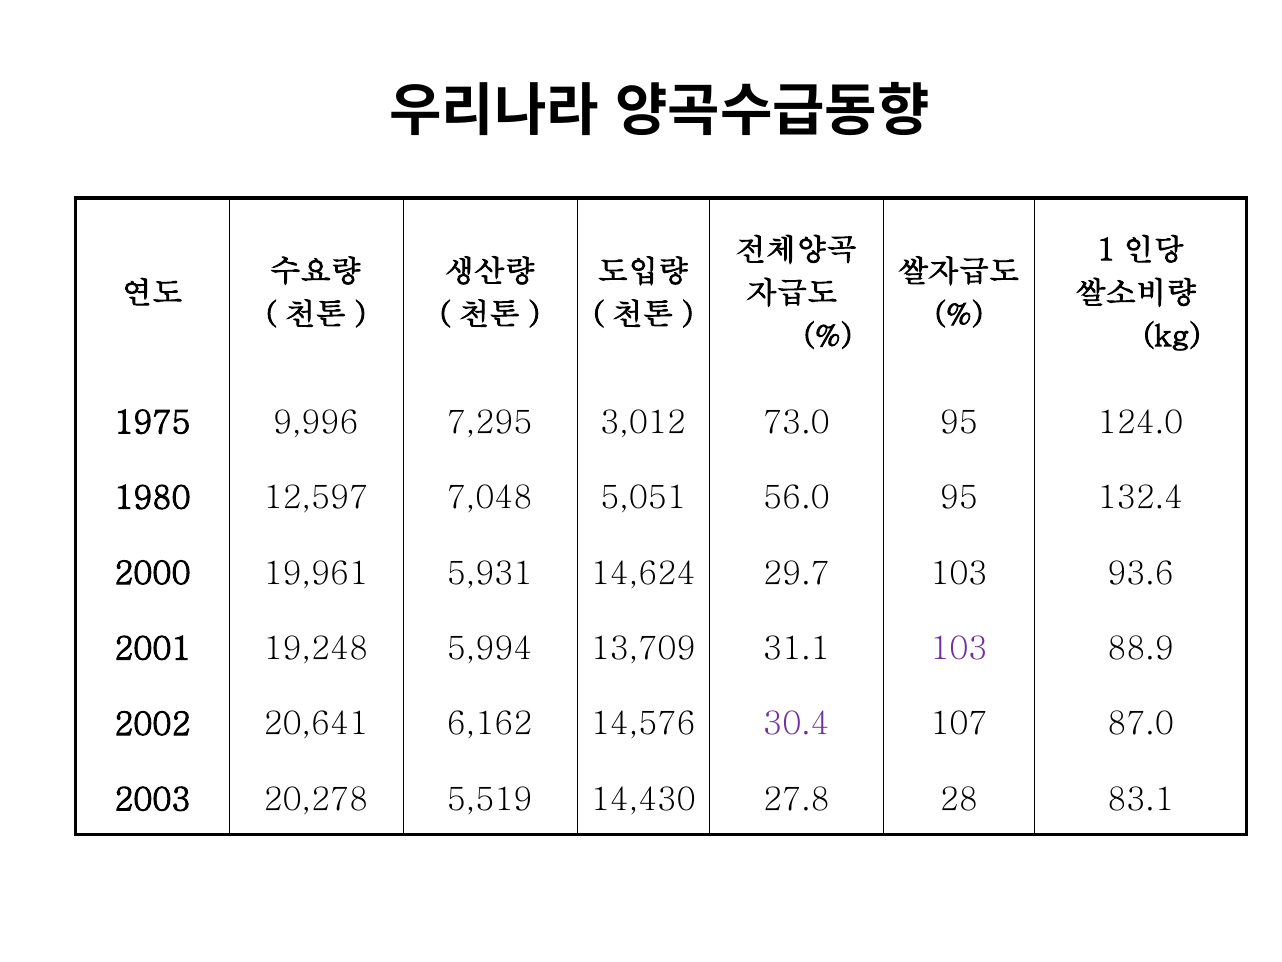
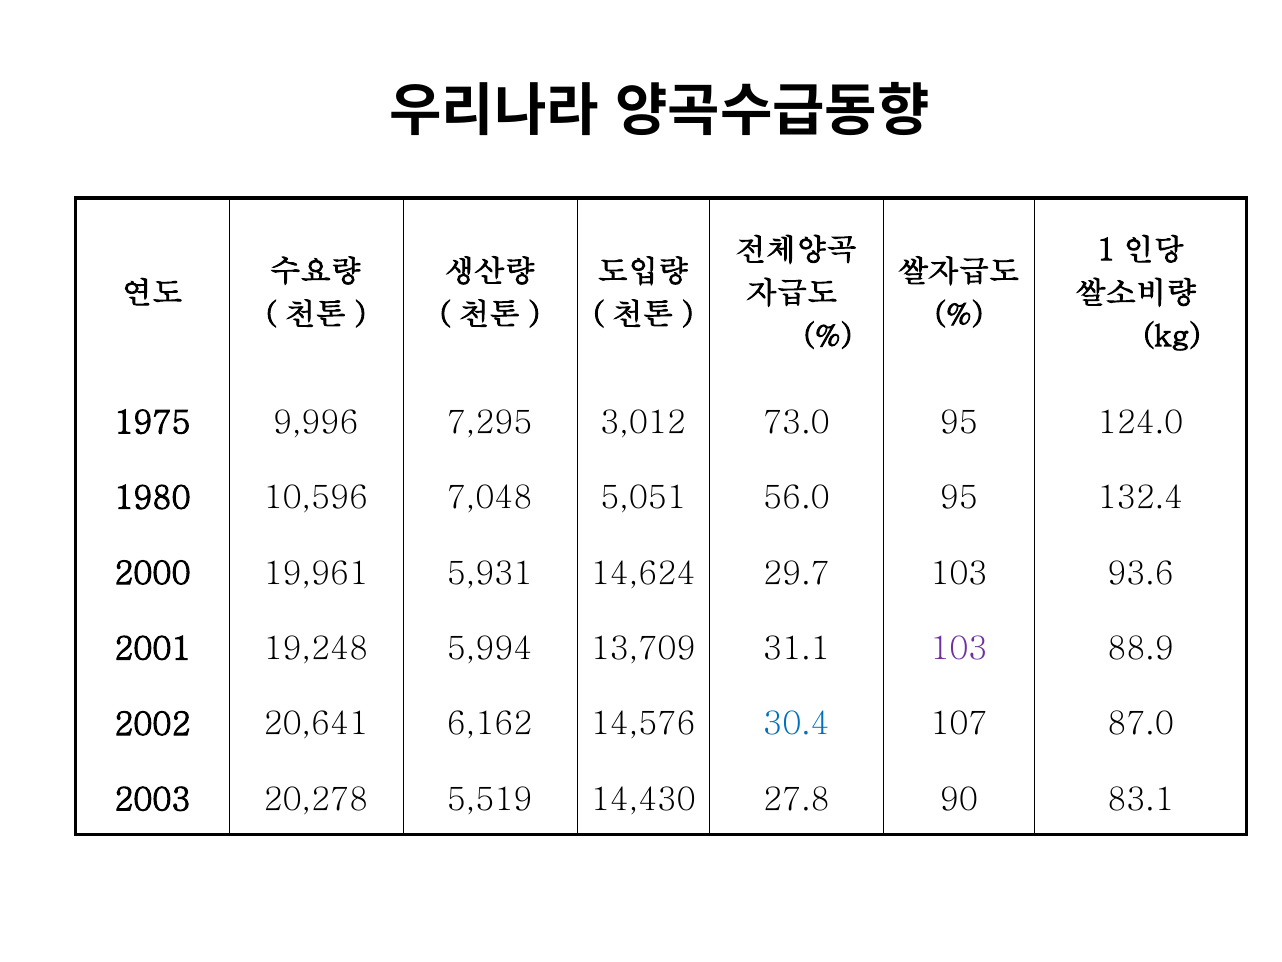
12,597: 12,597 -> 10,596 (316, 498)
30.4 colour: purple -> blue (796, 724)
28: 28 -> 90 (959, 799)
